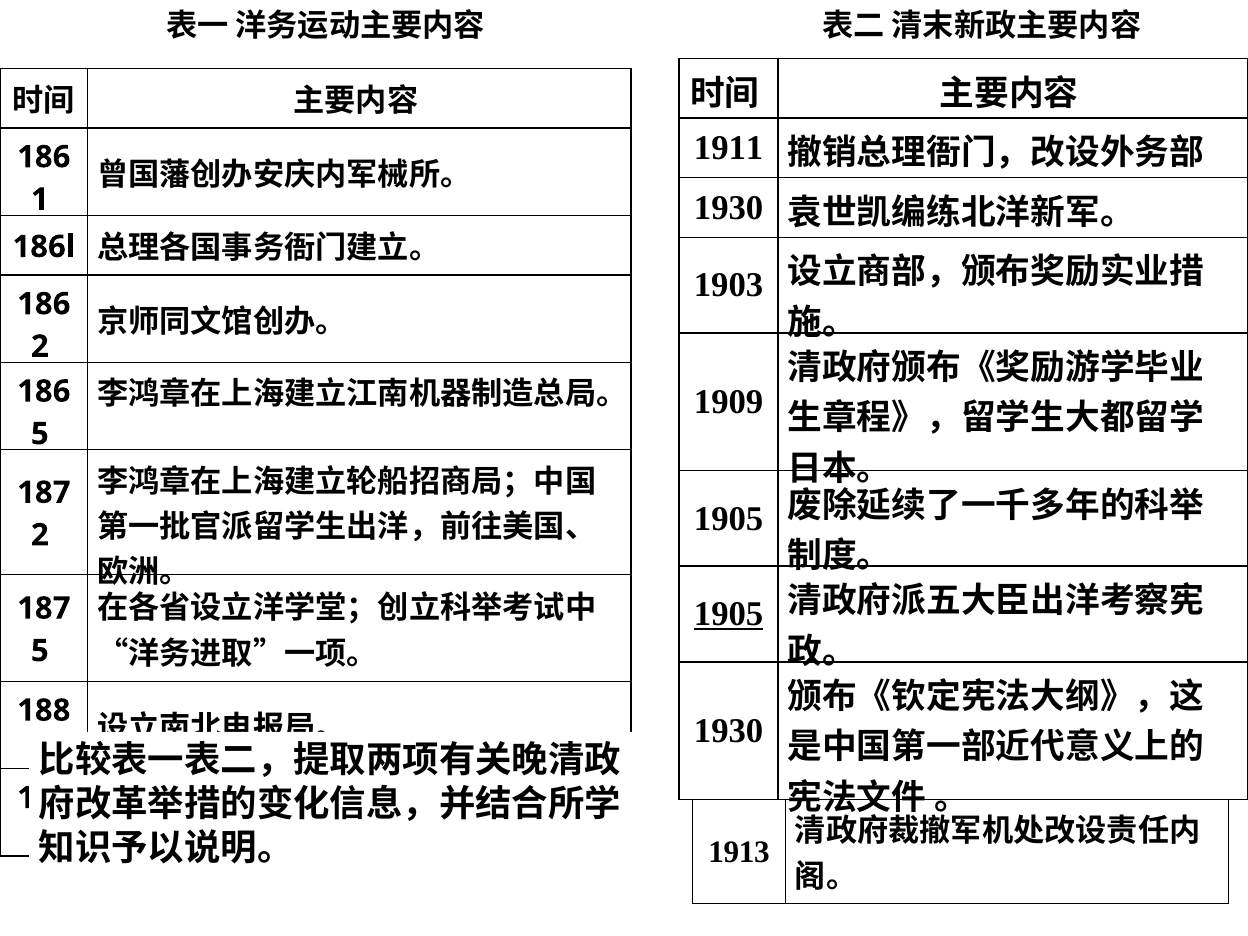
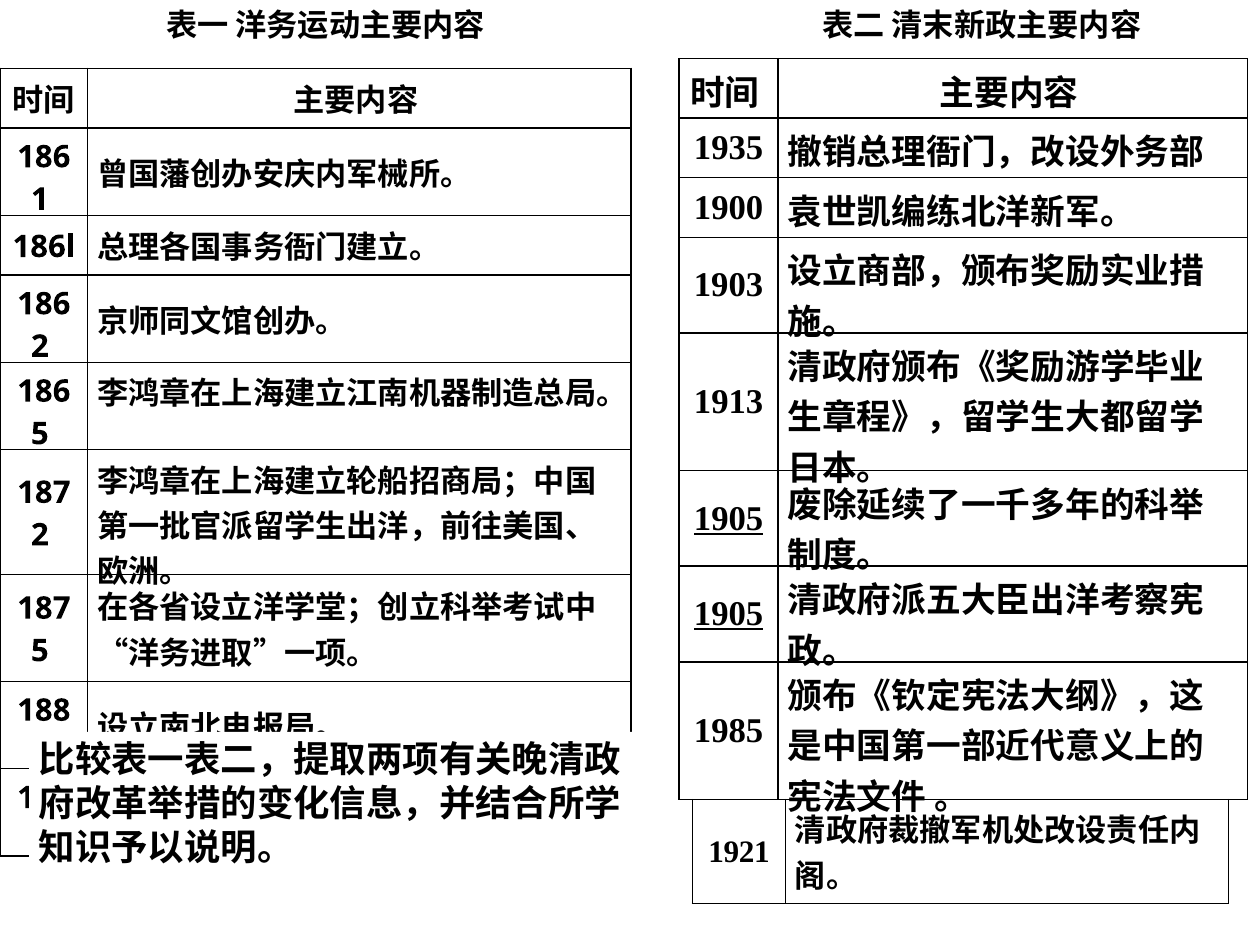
1911: 1911 -> 1935 (729, 148)
1930: 1930 -> 1900 (729, 208)
1909: 1909 -> 1913 (729, 402)
1905 underline: none -> present (729, 519)
1930: 1930 -> 1985 (729, 731)
1913: 1913 -> 1921 (739, 852)
